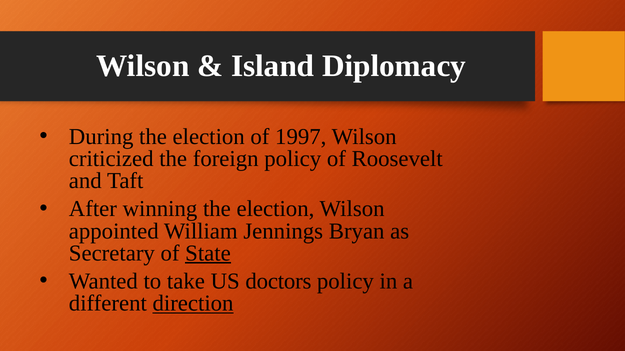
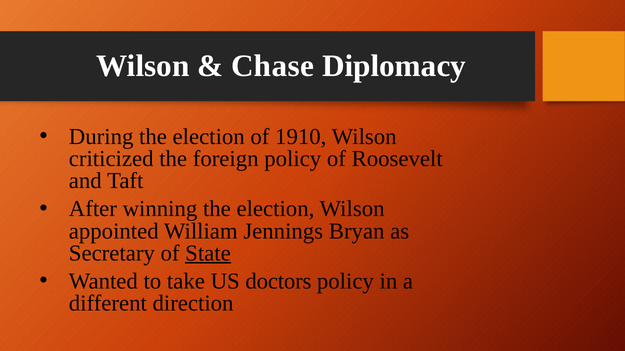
Island: Island -> Chase (272, 66)
1997: 1997 -> 1910 (301, 137)
direction underline: present -> none (193, 304)
